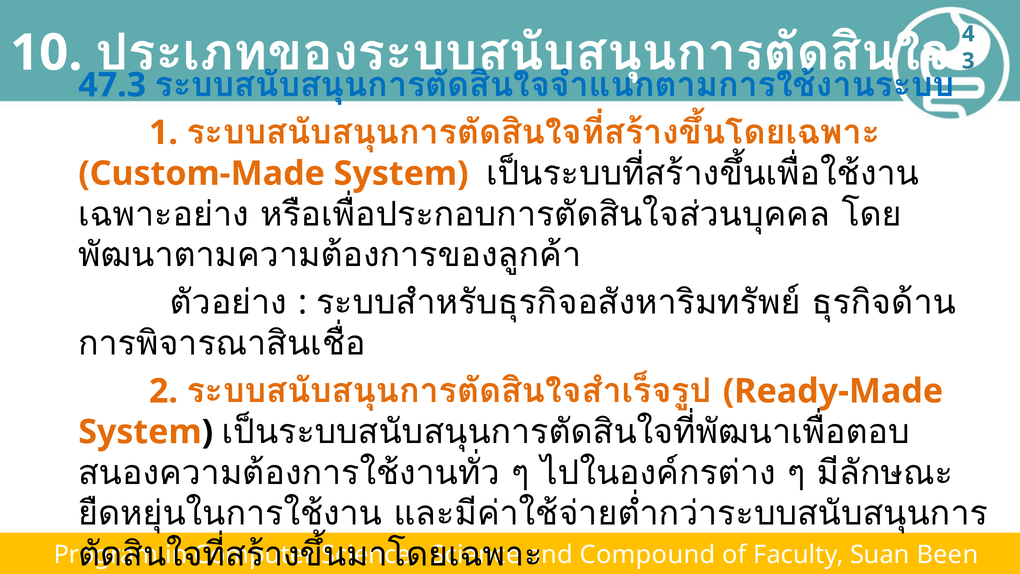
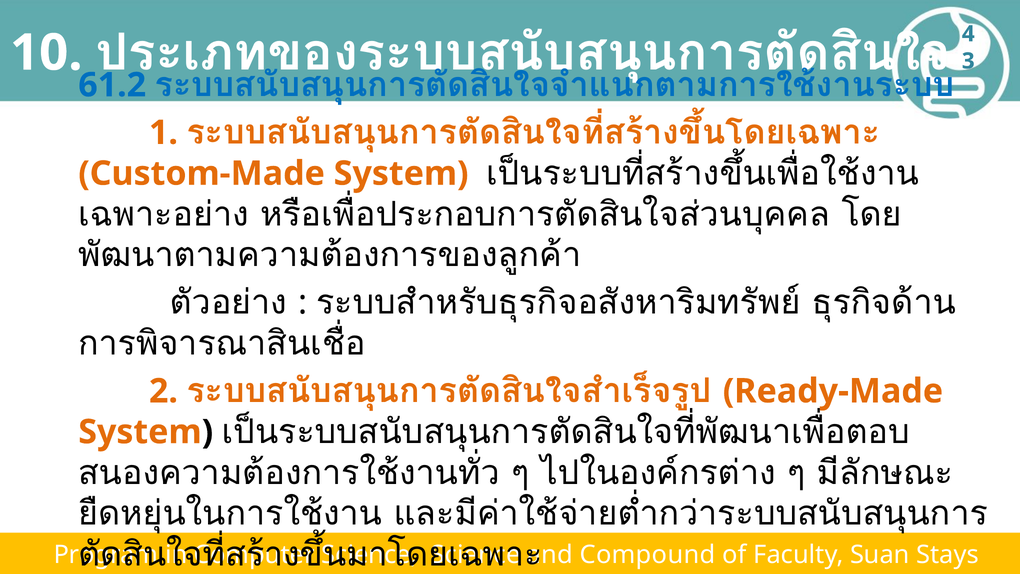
47.3: 47.3 -> 61.2 (112, 85)
Been: Been -> Stays (948, 555)
